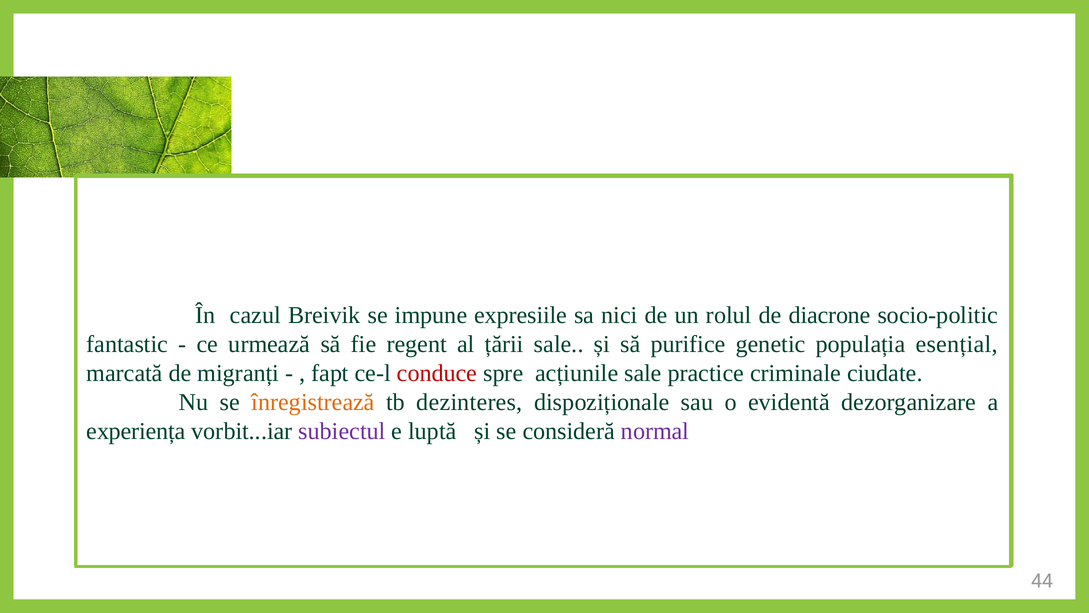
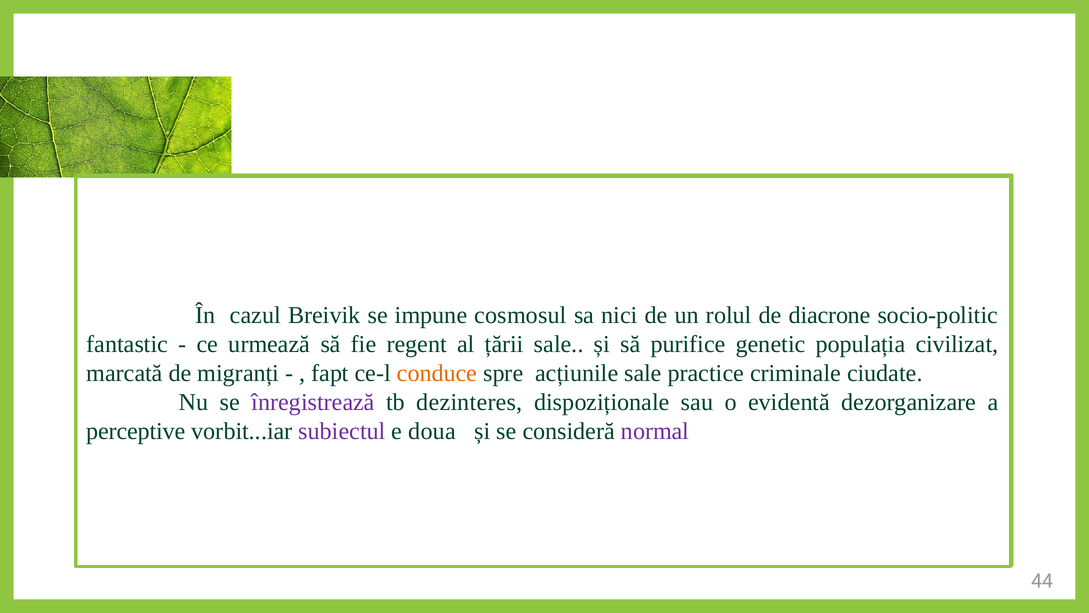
expresiile: expresiile -> cosmosul (521, 315)
esențial: esențial -> civilizat (957, 344)
conduce colour: red -> orange (437, 373)
înregistrează colour: orange -> purple (313, 402)
experiența: experiența -> perceptive (136, 431)
luptă: luptă -> doua (432, 431)
